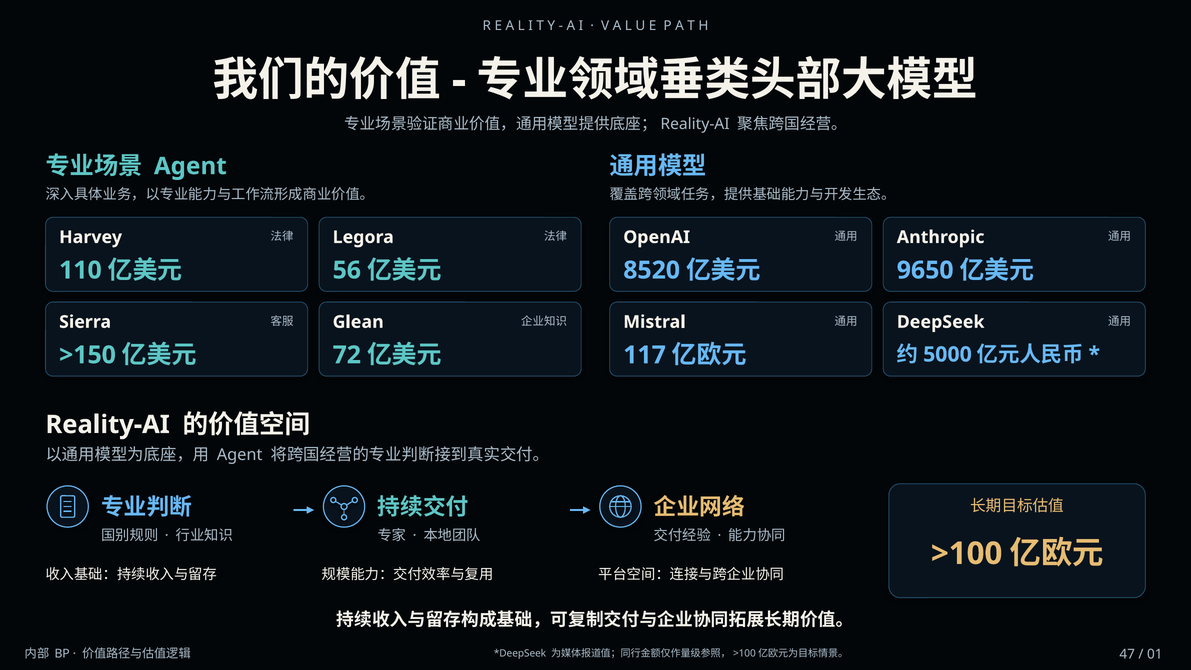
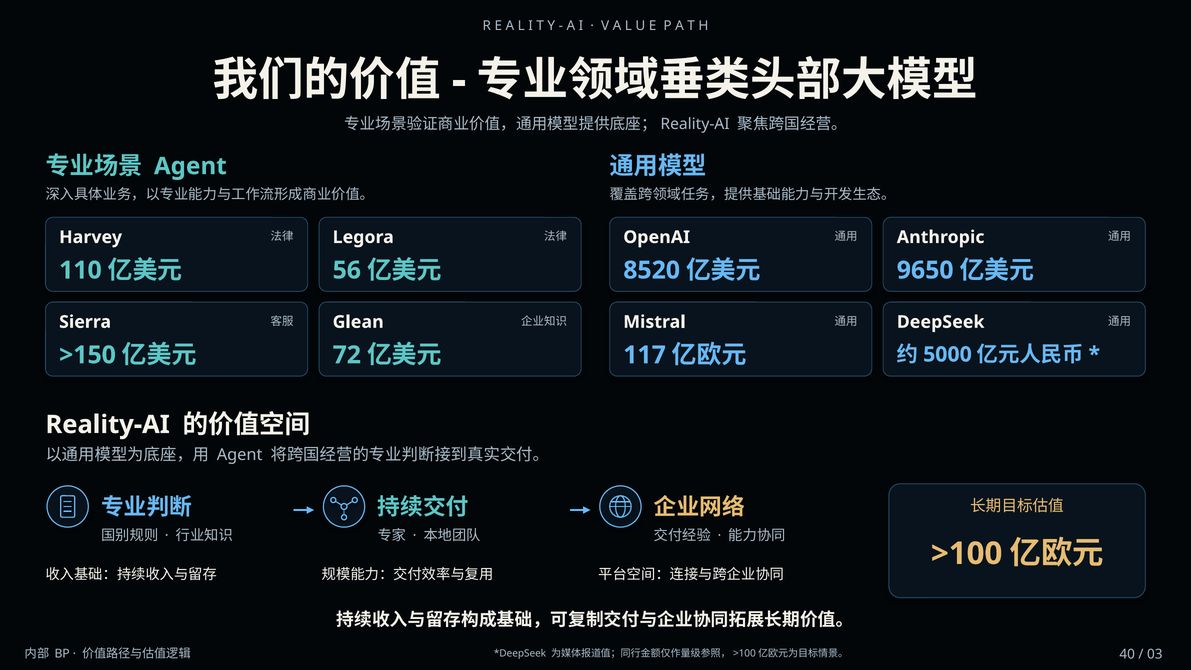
47: 47 -> 40 (1127, 654)
01: 01 -> 03 (1155, 654)
